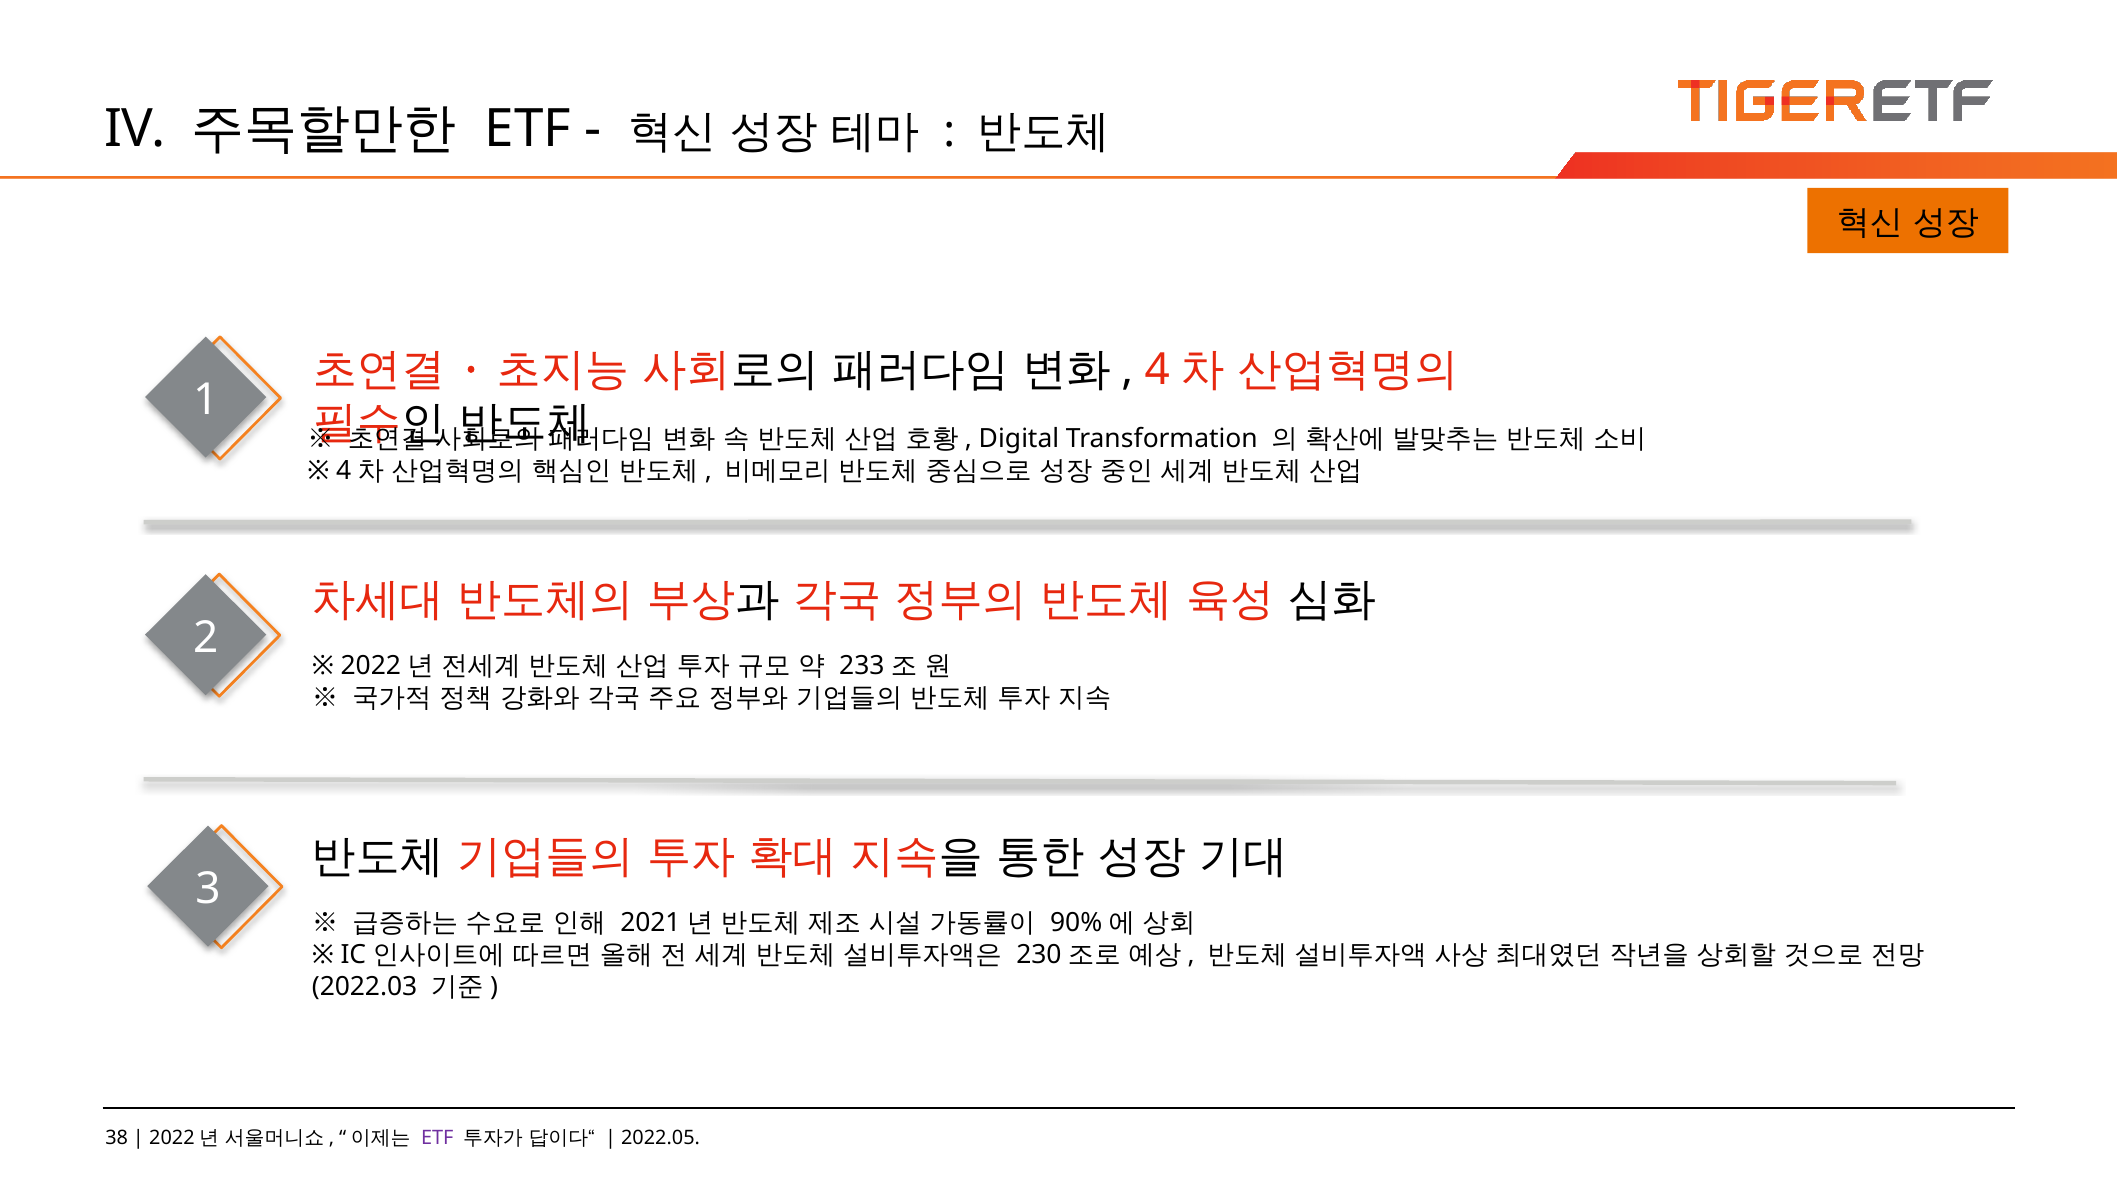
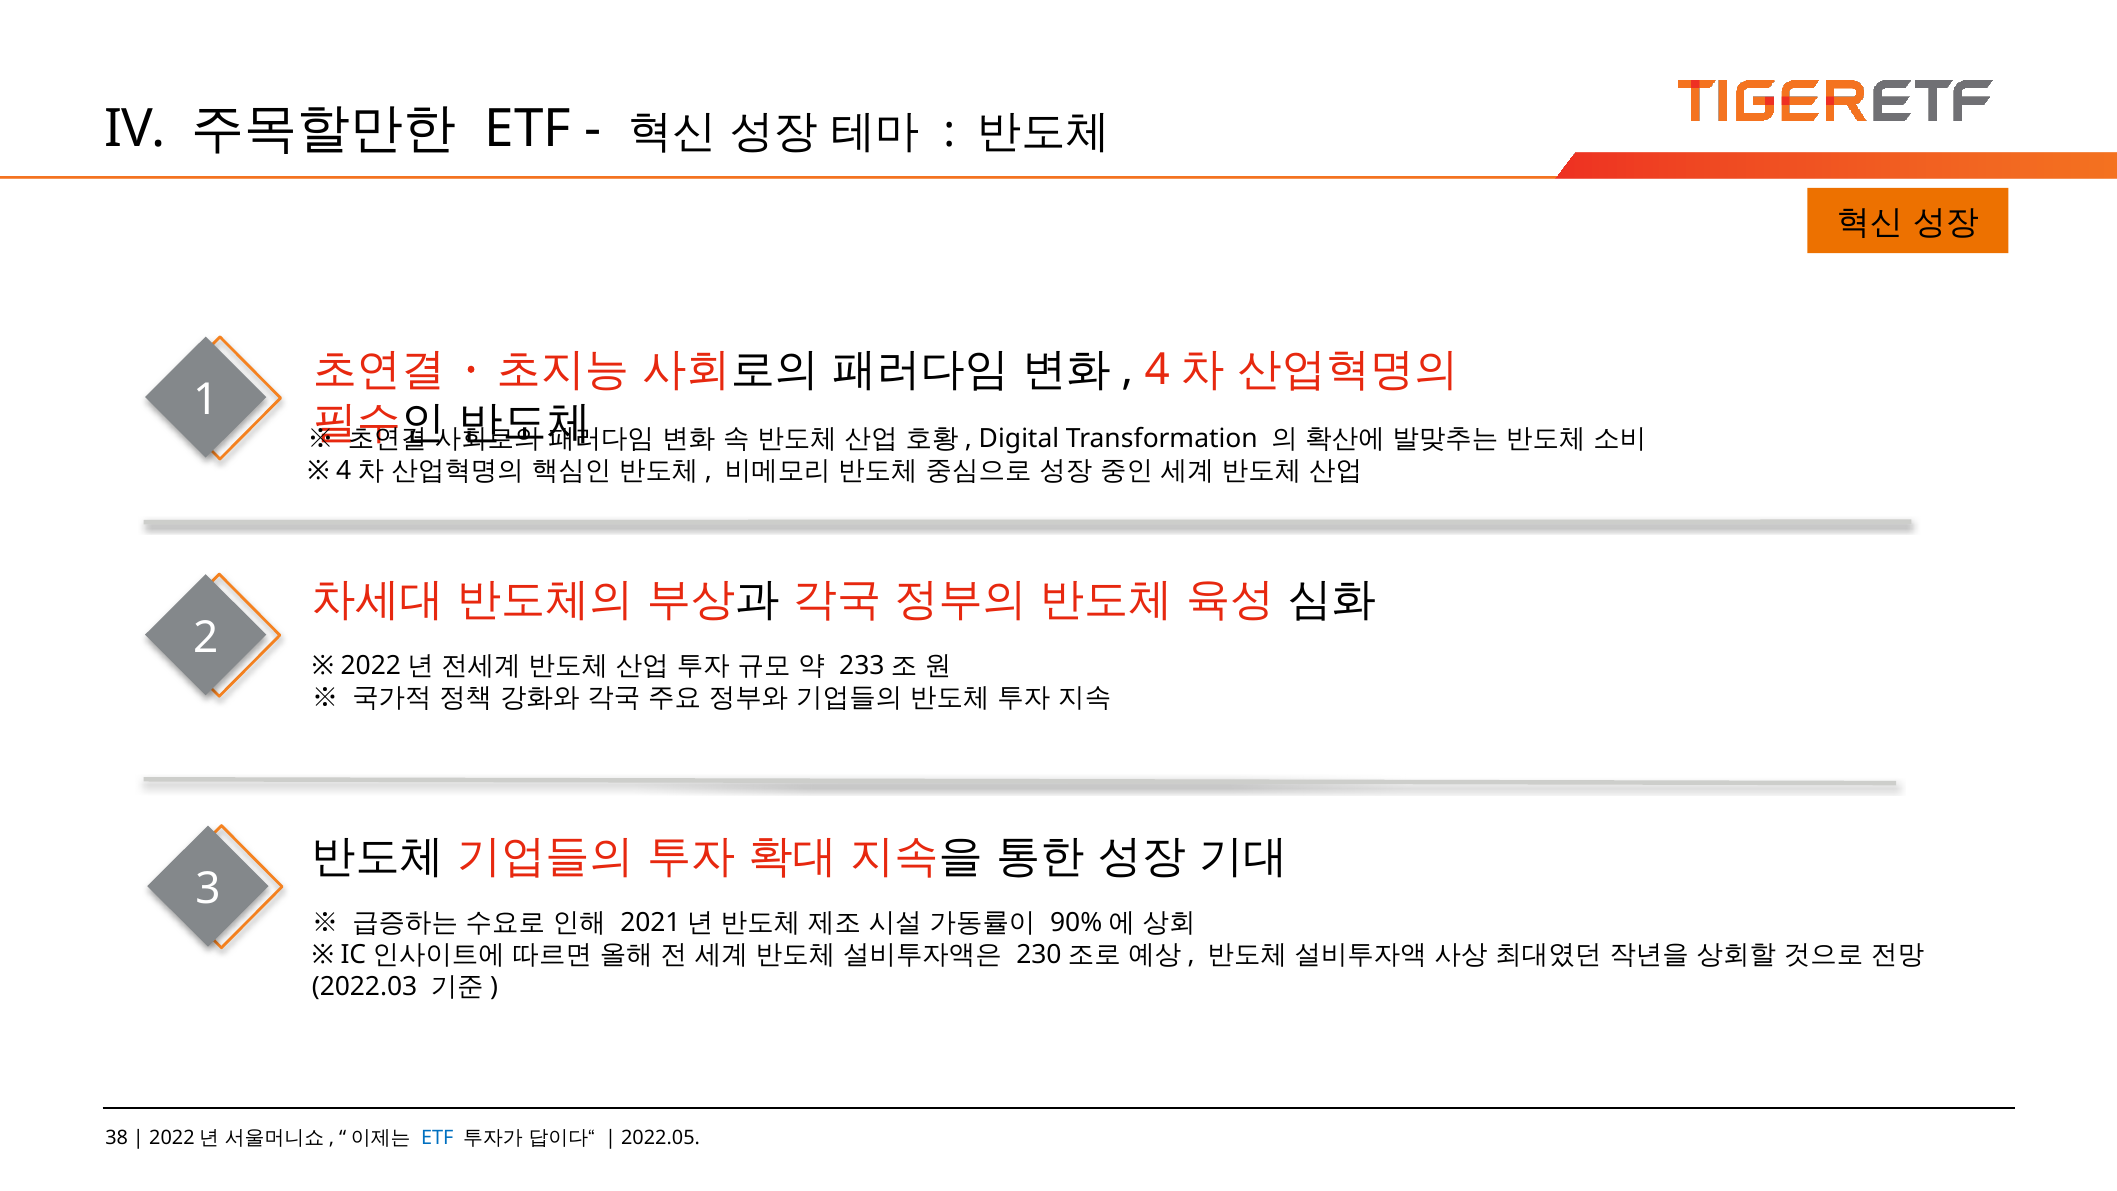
ETF colour: purple -> blue (437, 1137)
